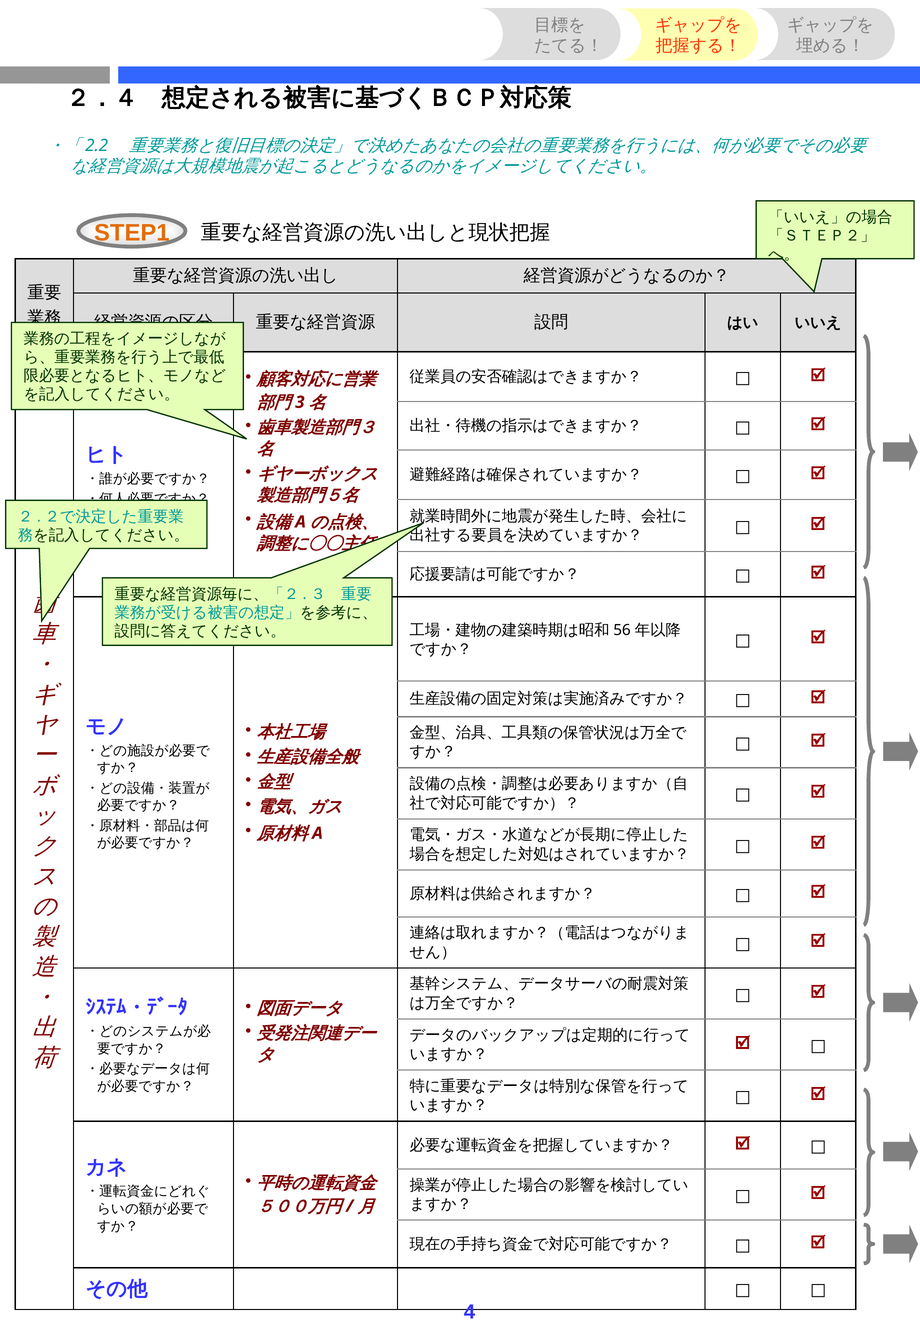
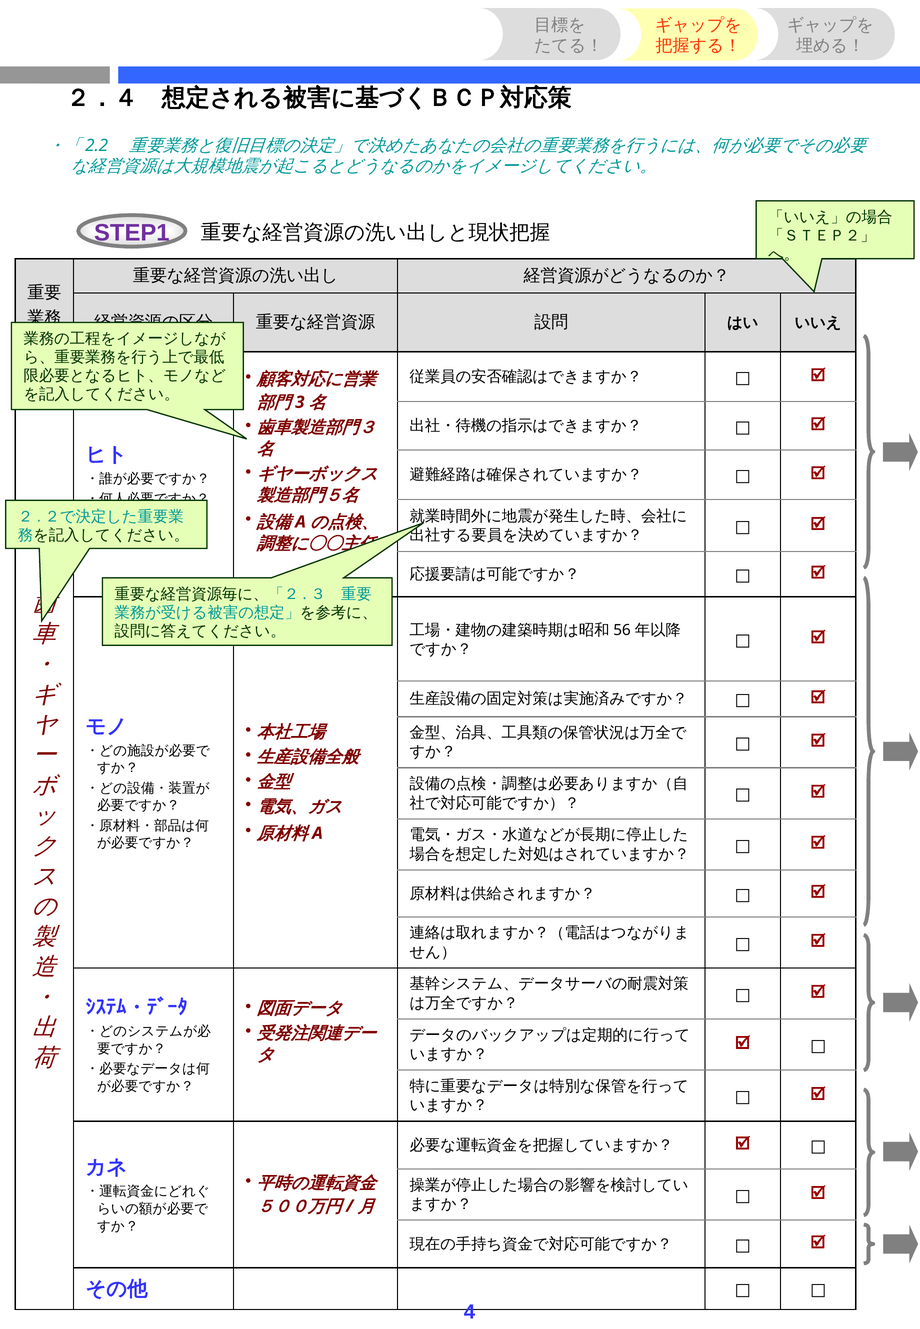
STEP1 colour: orange -> purple (132, 233)
